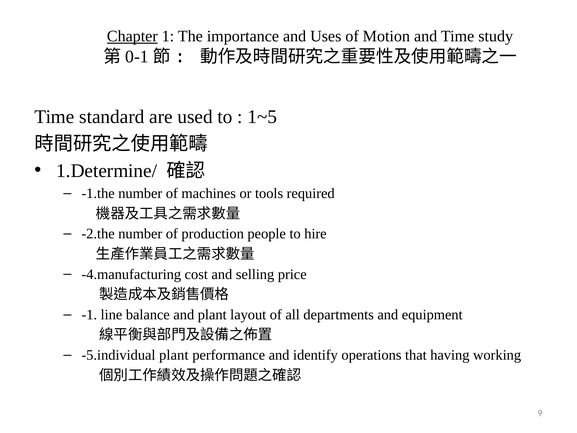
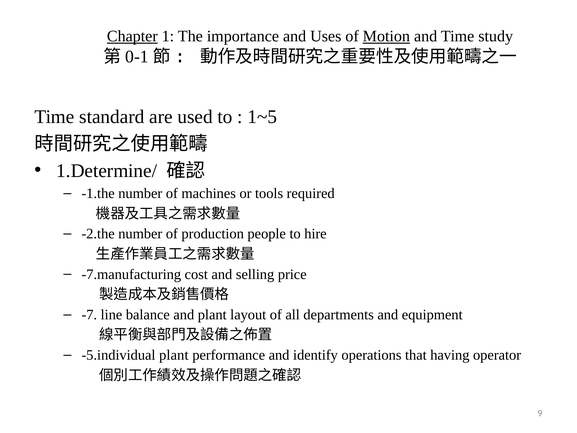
Motion underline: none -> present (386, 36)
-4.manufacturing: -4.manufacturing -> -7.manufacturing (131, 274)
-1: -1 -> -7 (89, 314)
working: working -> operator (497, 355)
